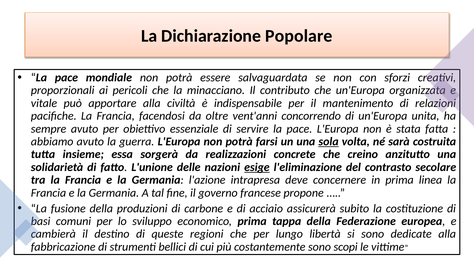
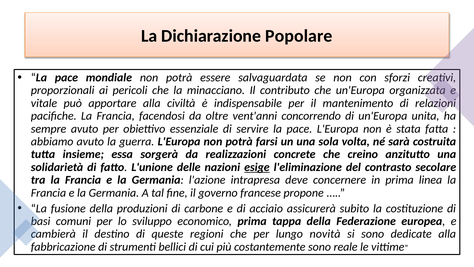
sola underline: present -> none (329, 141)
libertà: libertà -> novità (325, 234)
scopi: scopi -> reale (346, 247)
